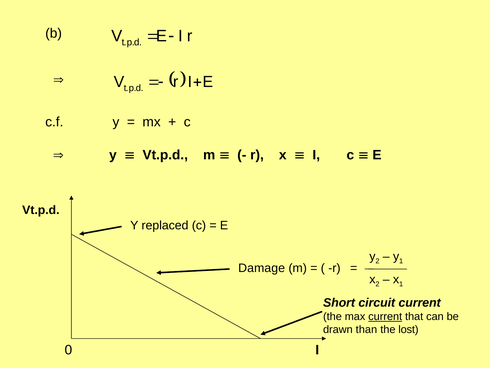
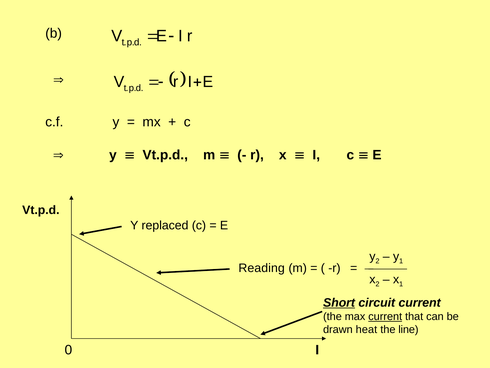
Damage: Damage -> Reading (262, 268)
Short underline: none -> present (339, 302)
than: than -> heat (366, 329)
lost: lost -> line (408, 329)
